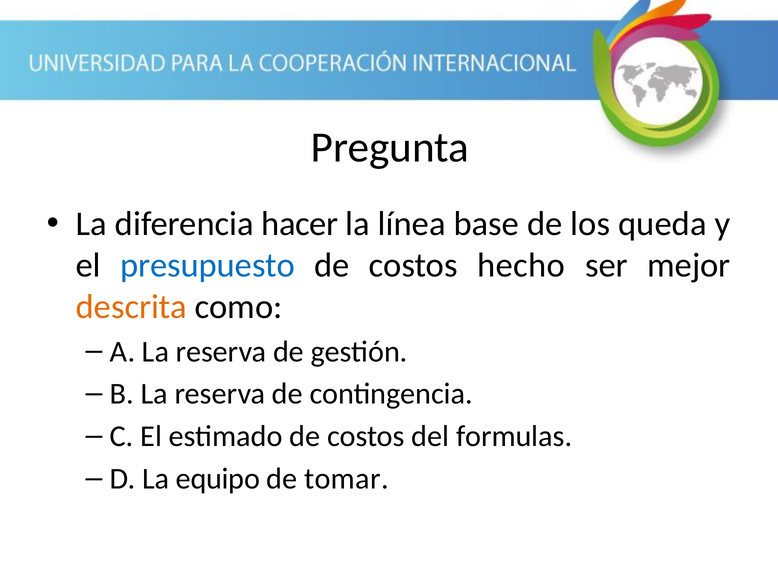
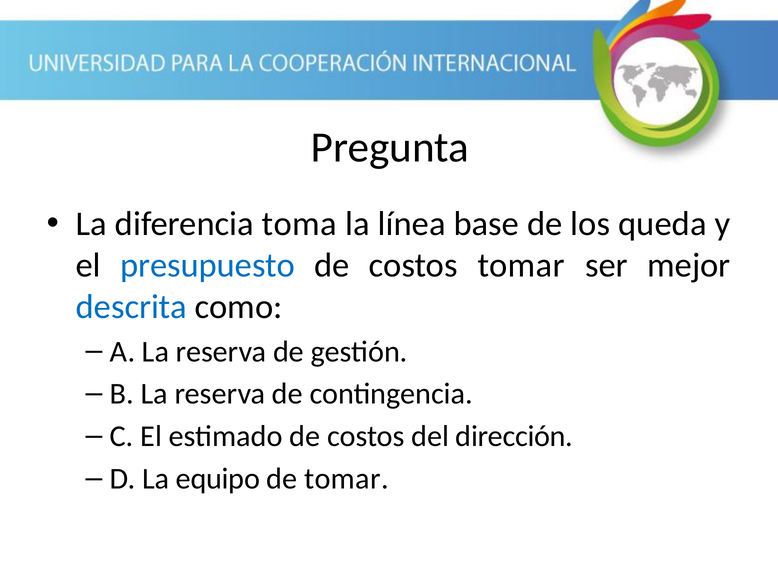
hacer: hacer -> toma (299, 224)
costos hecho: hecho -> tomar (521, 266)
descrita colour: orange -> blue (131, 307)
formulas: formulas -> dirección (514, 437)
